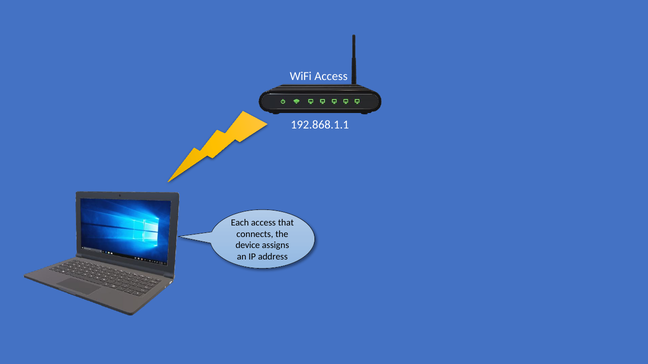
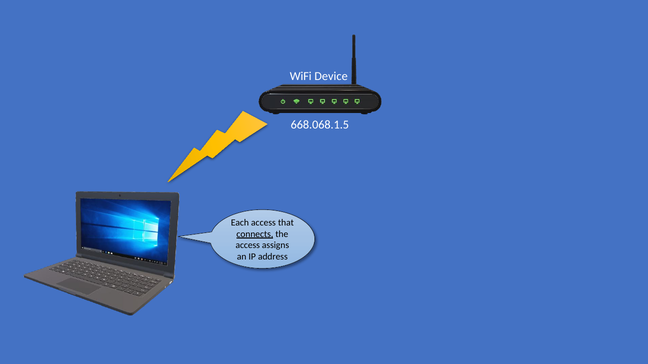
WiFi Access: Access -> Device (331, 76)
192.868.1.1: 192.868.1.1 -> 668.068.1.5 (320, 125)
connects underline: none -> present (255, 234)
device: device -> access (248, 246)
